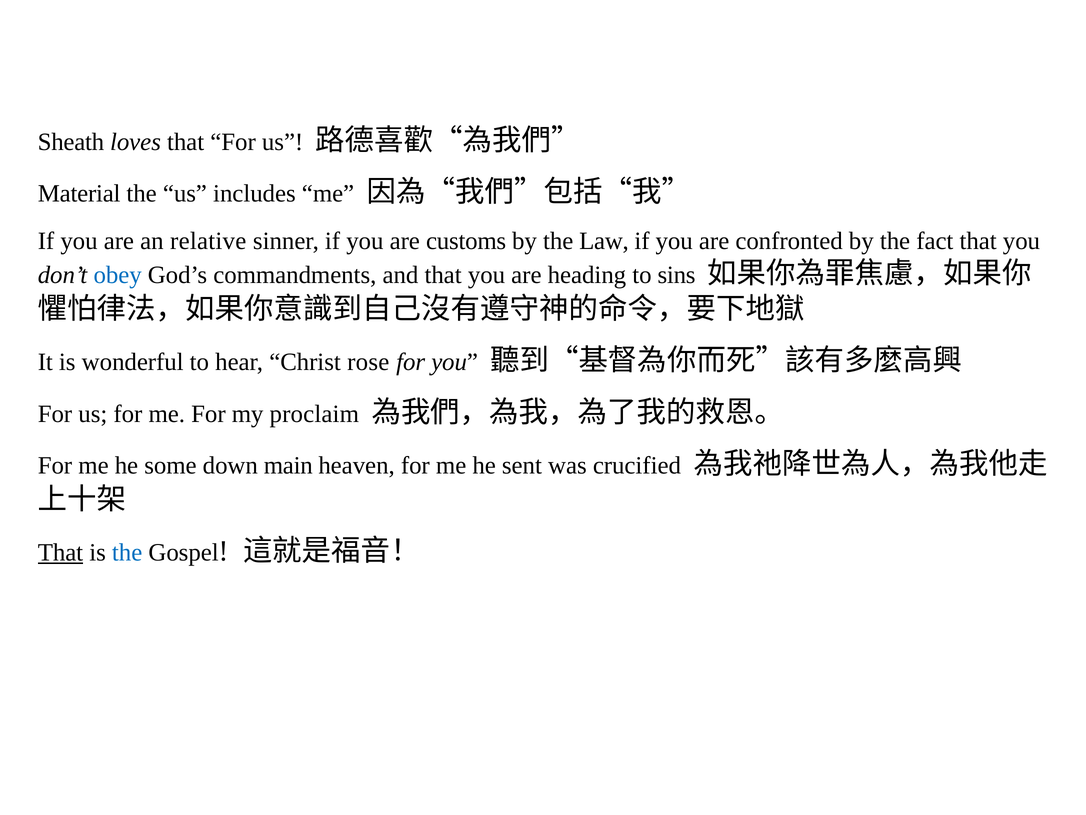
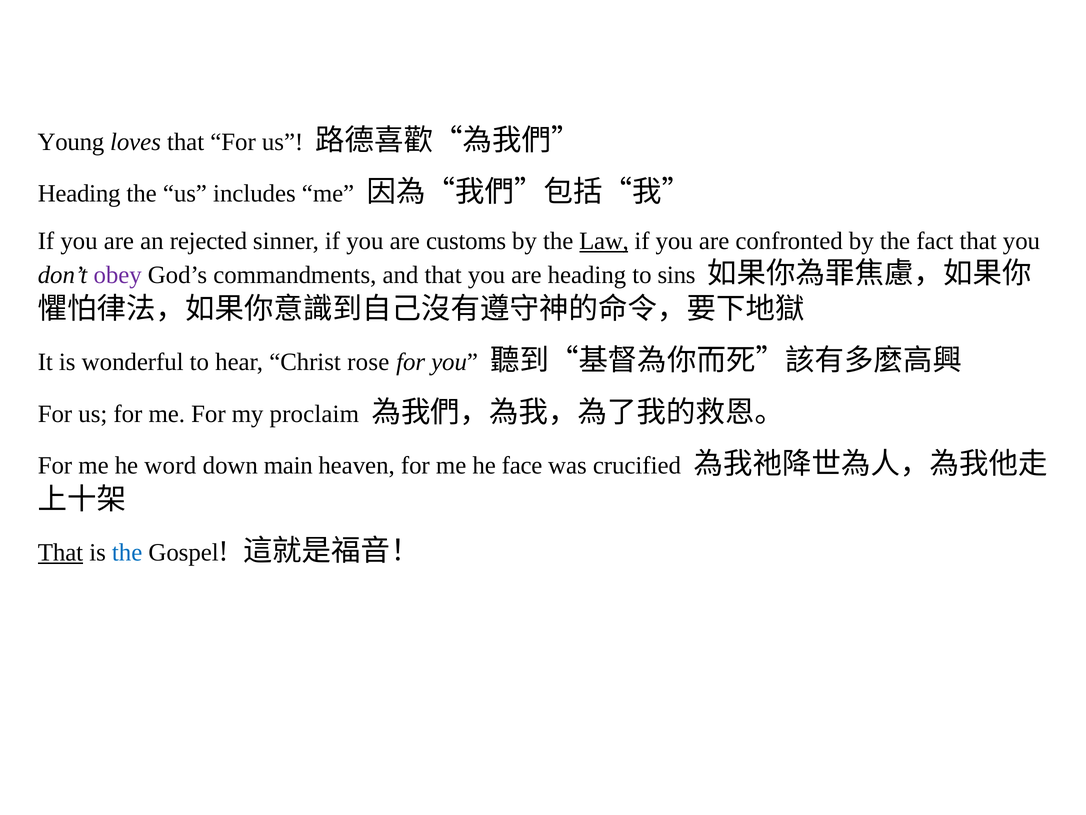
Sheath: Sheath -> Young (71, 142)
Material: Material -> Heading (79, 194)
relative: relative -> rejected (208, 241)
Law underline: none -> present (604, 241)
obey colour: blue -> purple (118, 275)
some: some -> word (170, 465)
sent: sent -> face (522, 465)
